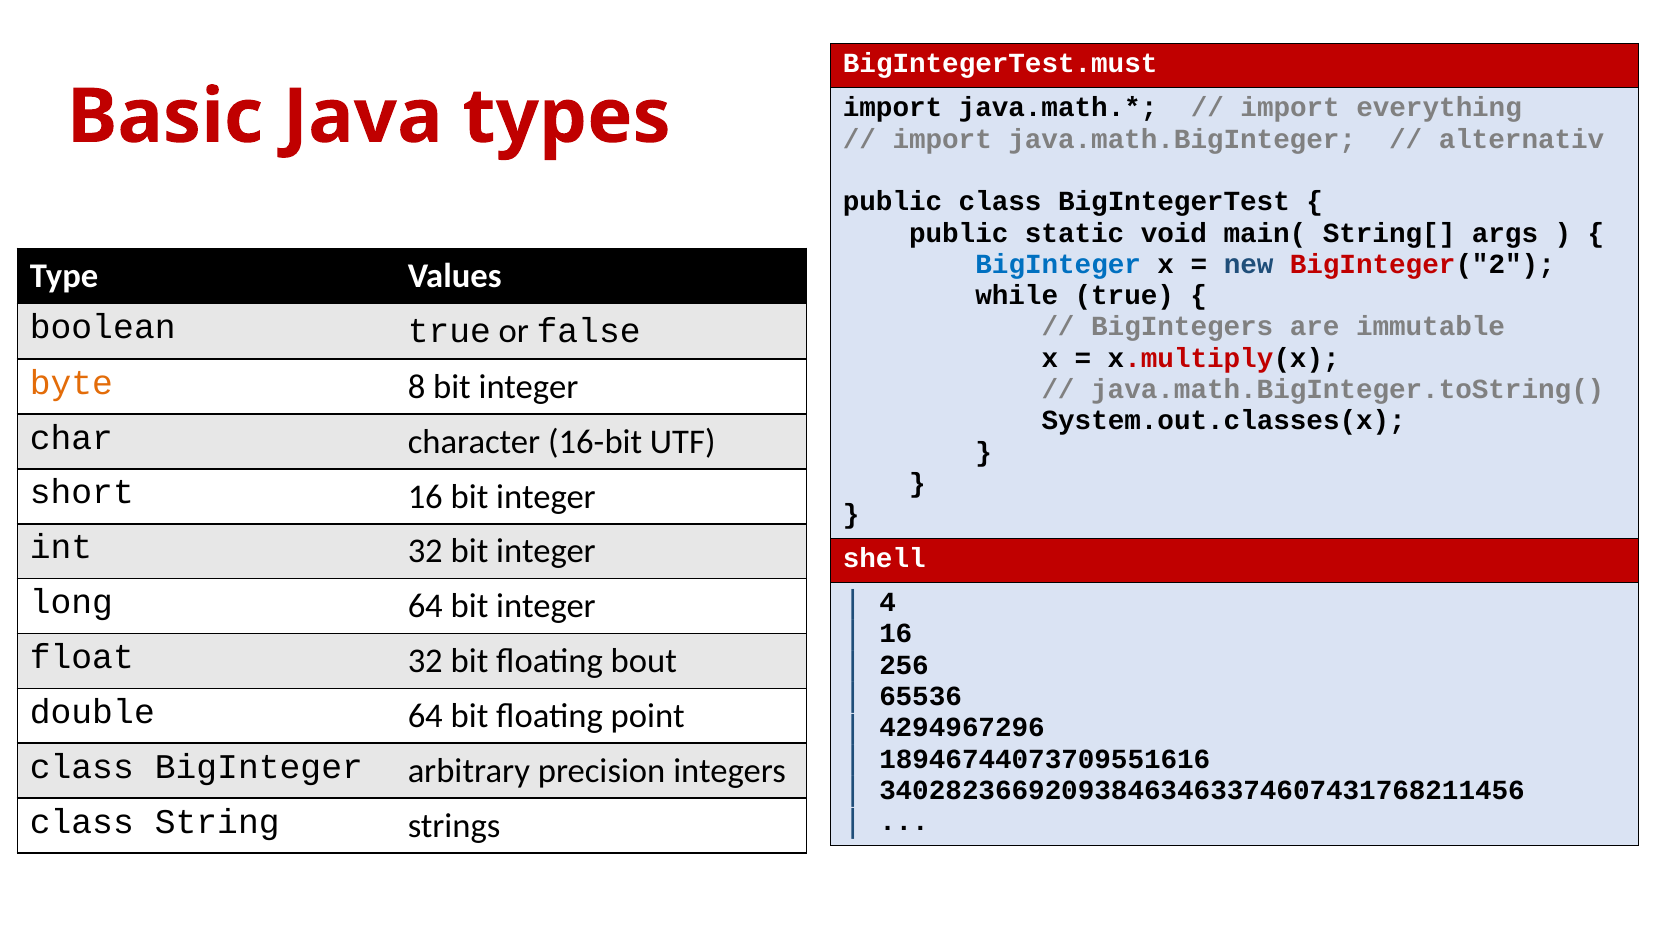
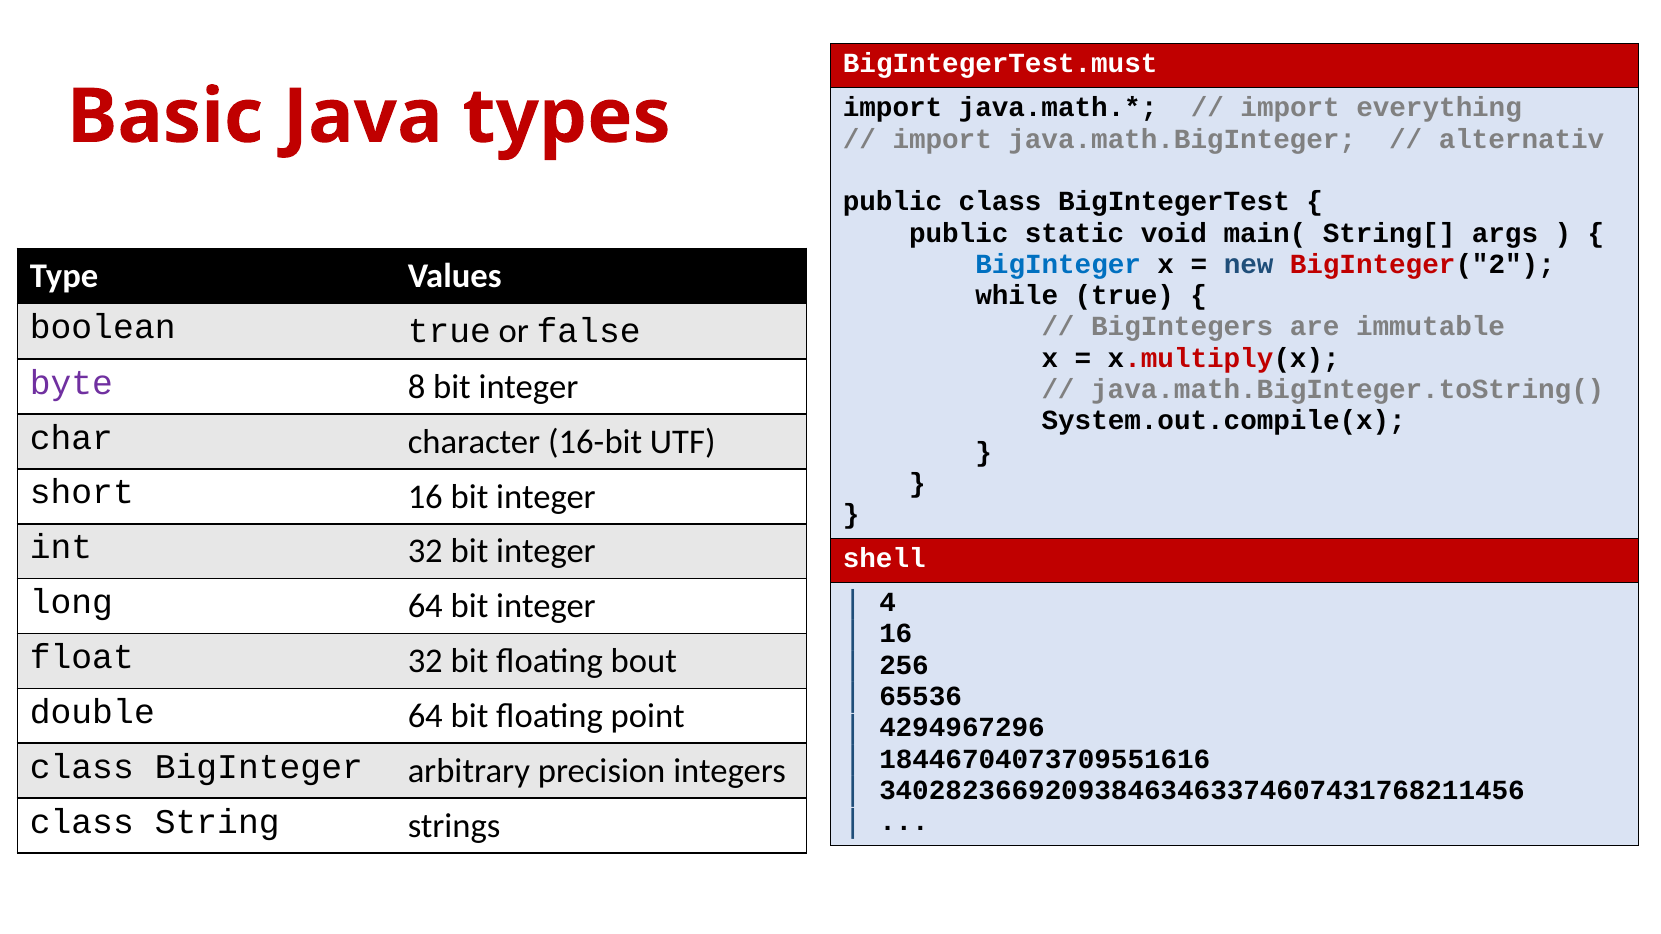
byte colour: orange -> purple (71, 383)
System.out.classes(x: System.out.classes(x -> System.out.compile(x (1224, 421)
18946744073709551616: 18946744073709551616 -> 18446704073709551616 (1045, 759)
